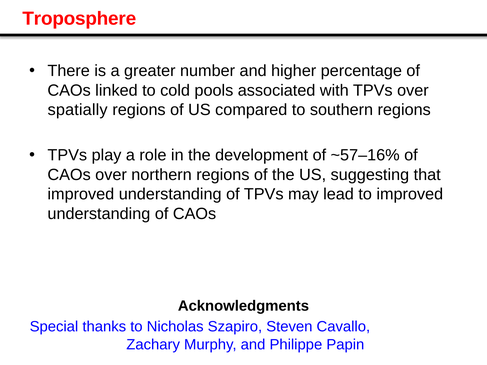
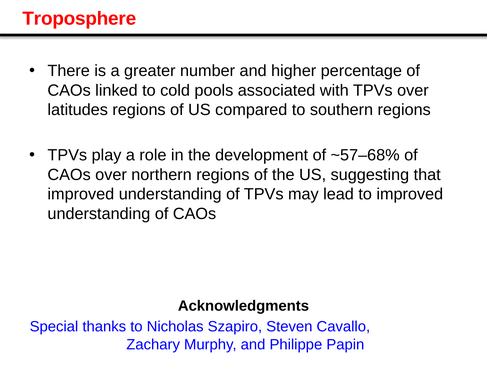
spatially: spatially -> latitudes (78, 110)
~57–16%: ~57–16% -> ~57–68% (365, 155)
